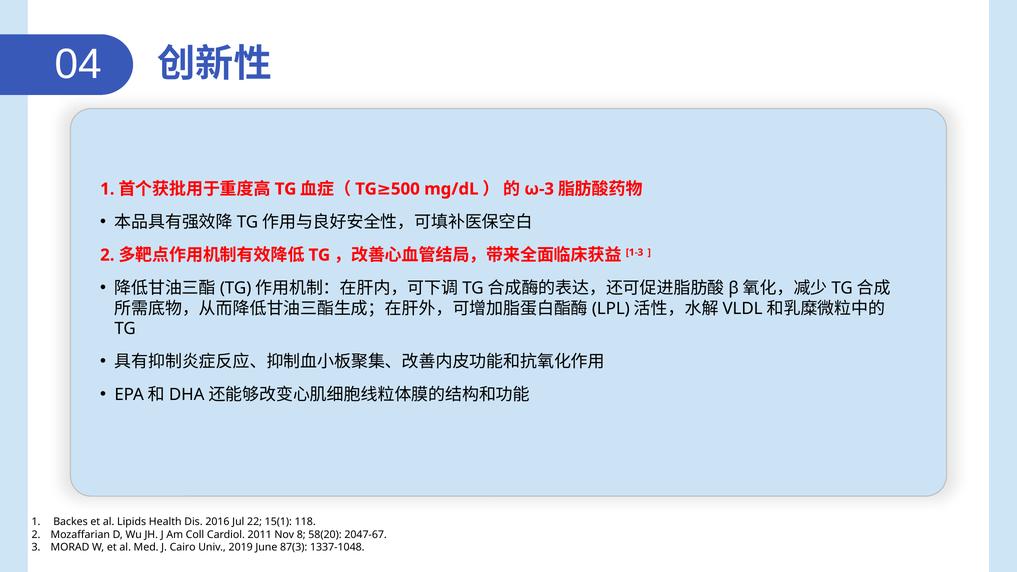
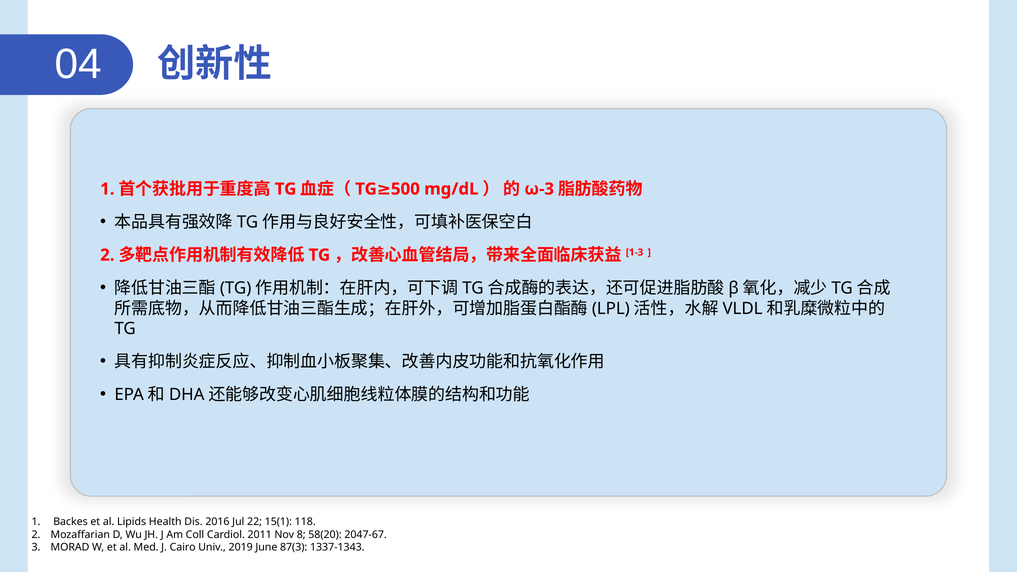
1337-1048: 1337-1048 -> 1337-1343 (337, 548)
